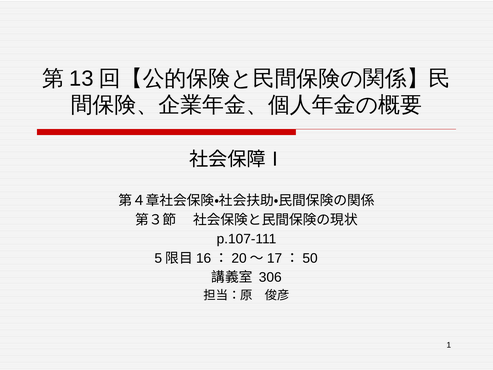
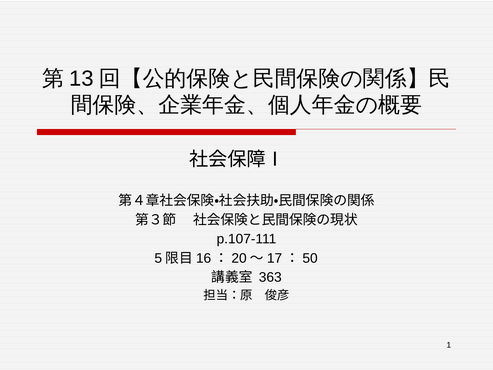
306: 306 -> 363 (270, 277)
